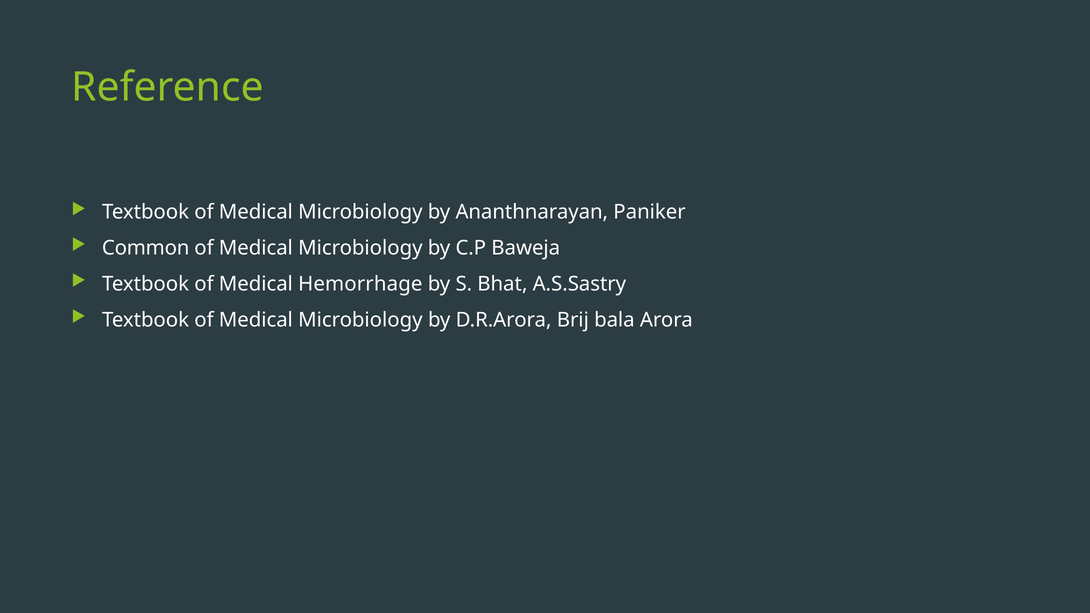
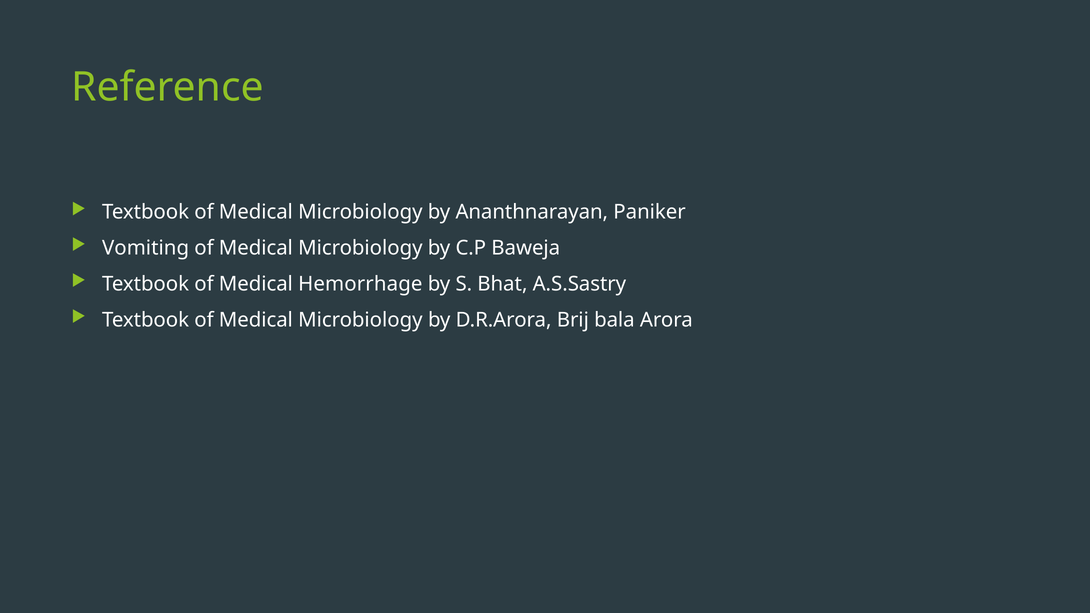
Common: Common -> Vomiting (146, 248)
